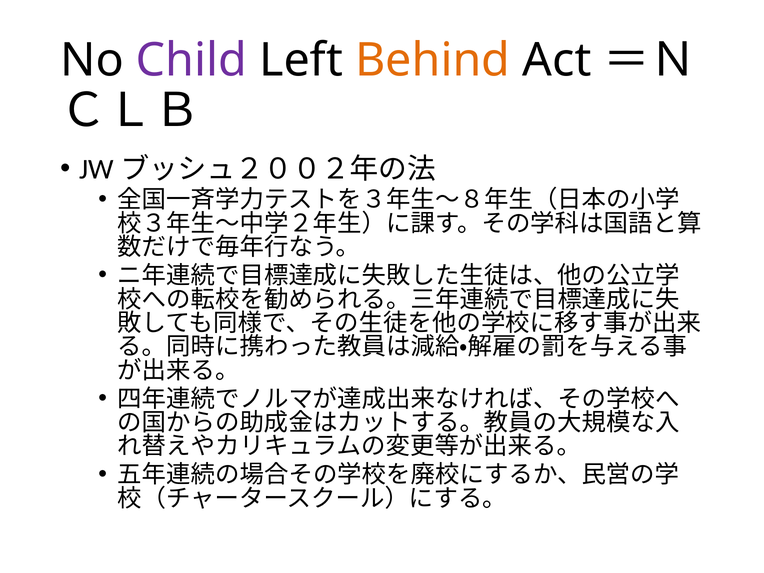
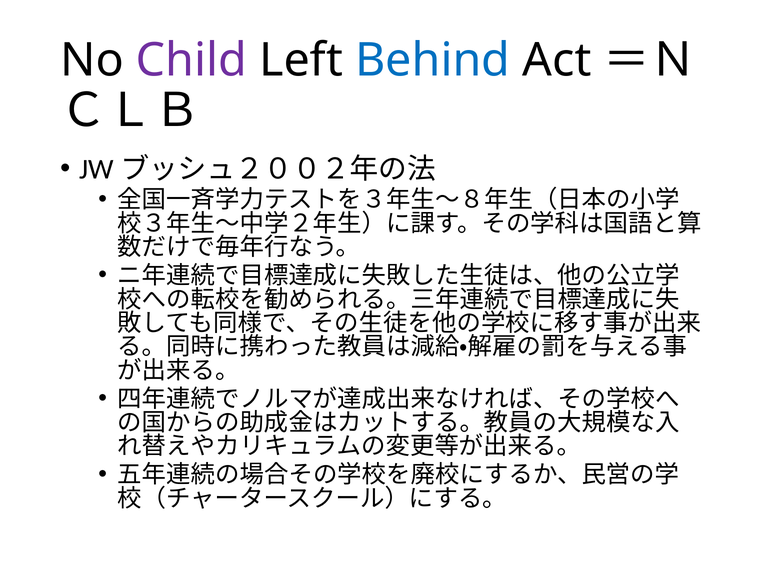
Behind colour: orange -> blue (433, 60)
